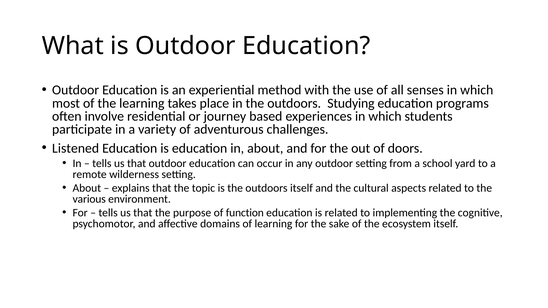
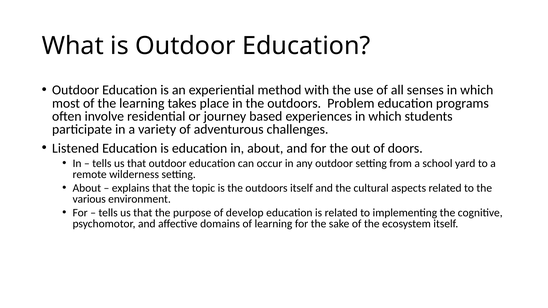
Studying: Studying -> Problem (351, 103)
function: function -> develop (245, 213)
